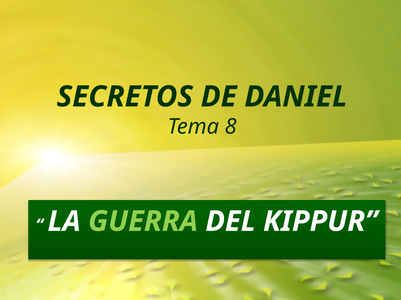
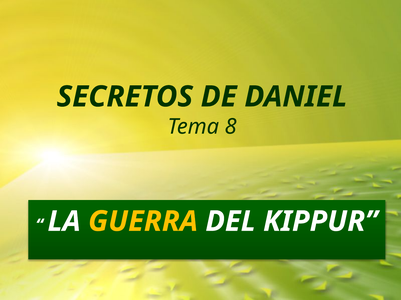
GUERRA colour: light green -> yellow (143, 222)
